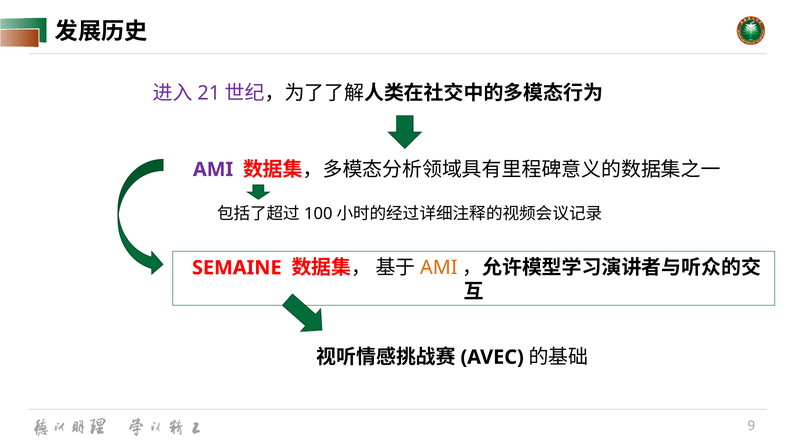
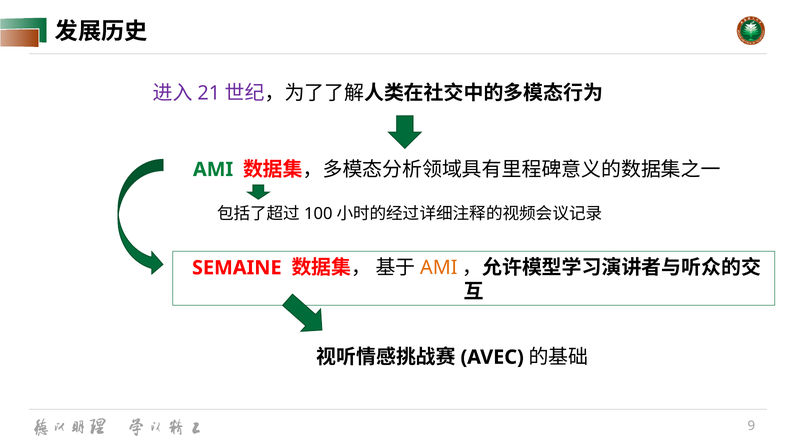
AMI colour: purple -> green (213, 169)
